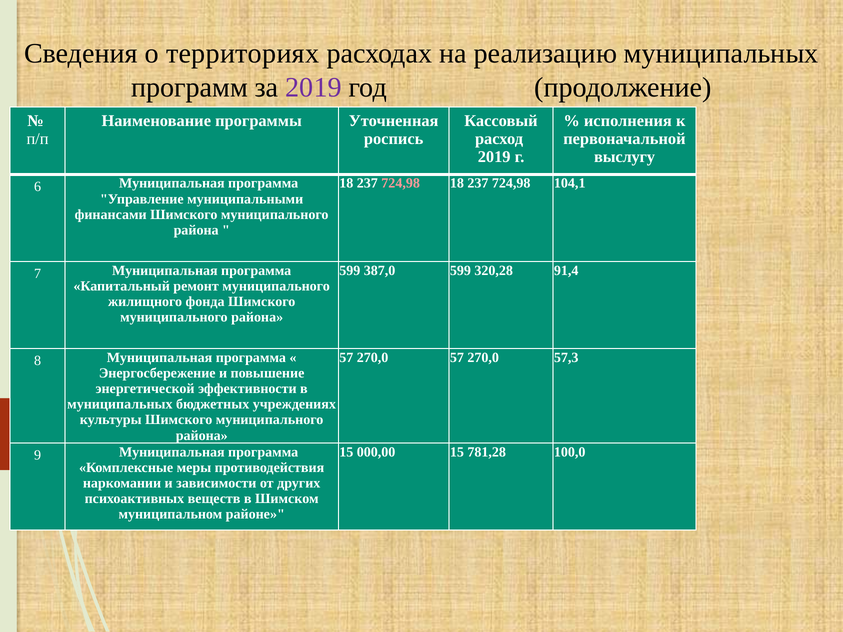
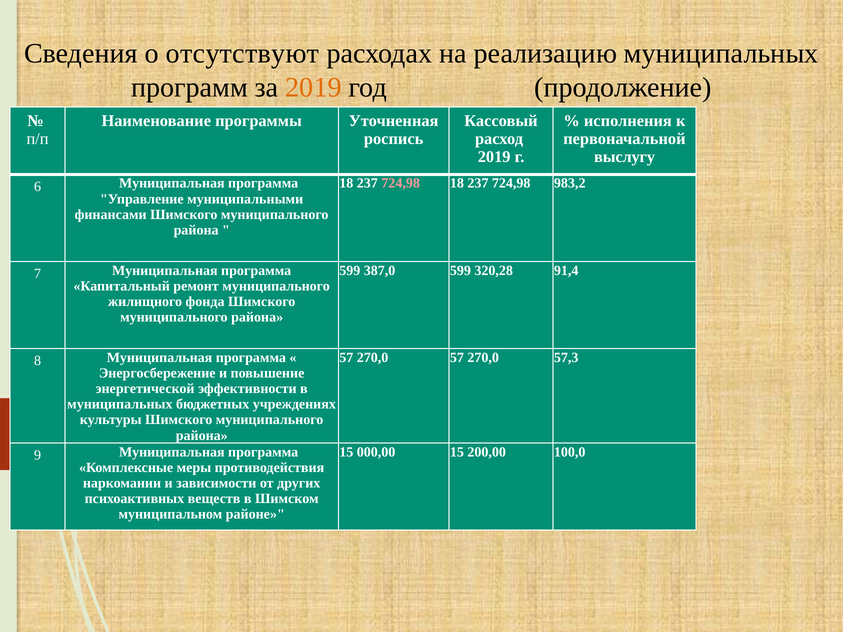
территориях: территориях -> отсутствуют (243, 54)
2019 colour: purple -> orange (314, 87)
104,1: 104,1 -> 983,2 (570, 183)
781,28: 781,28 -> 200,00 (487, 452)
